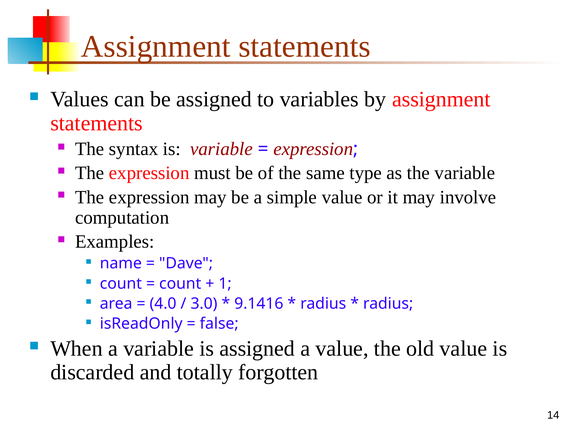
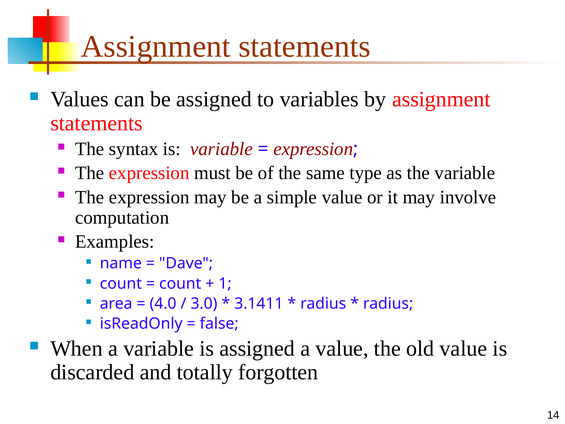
9.1416: 9.1416 -> 3.1411 (259, 303)
